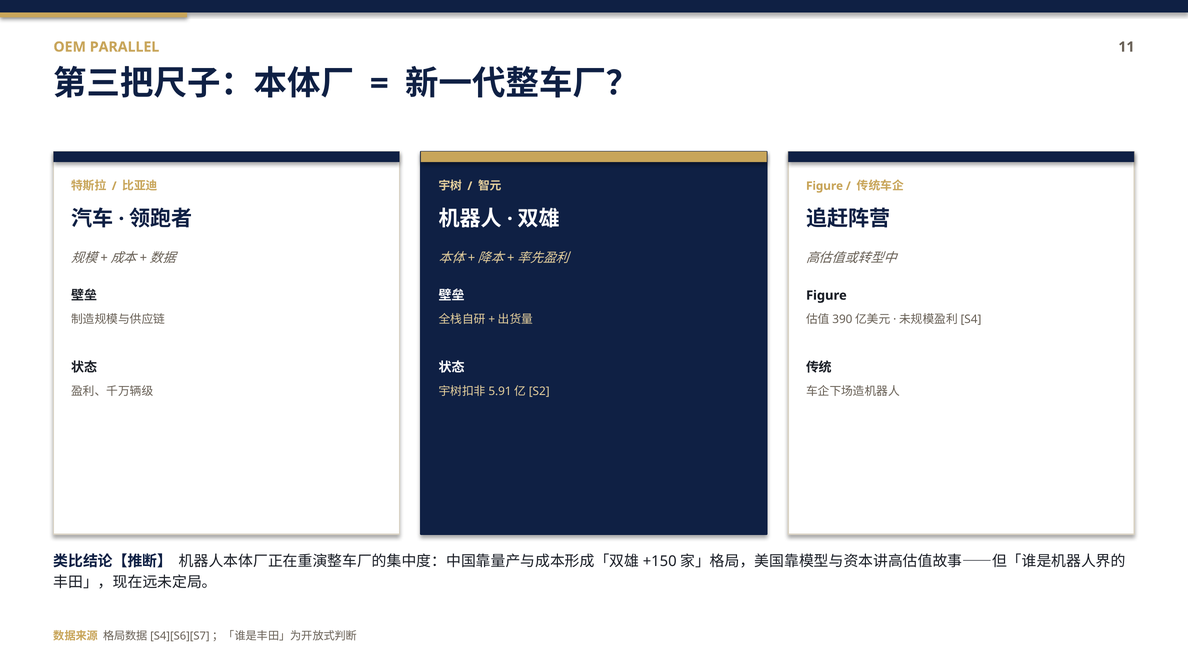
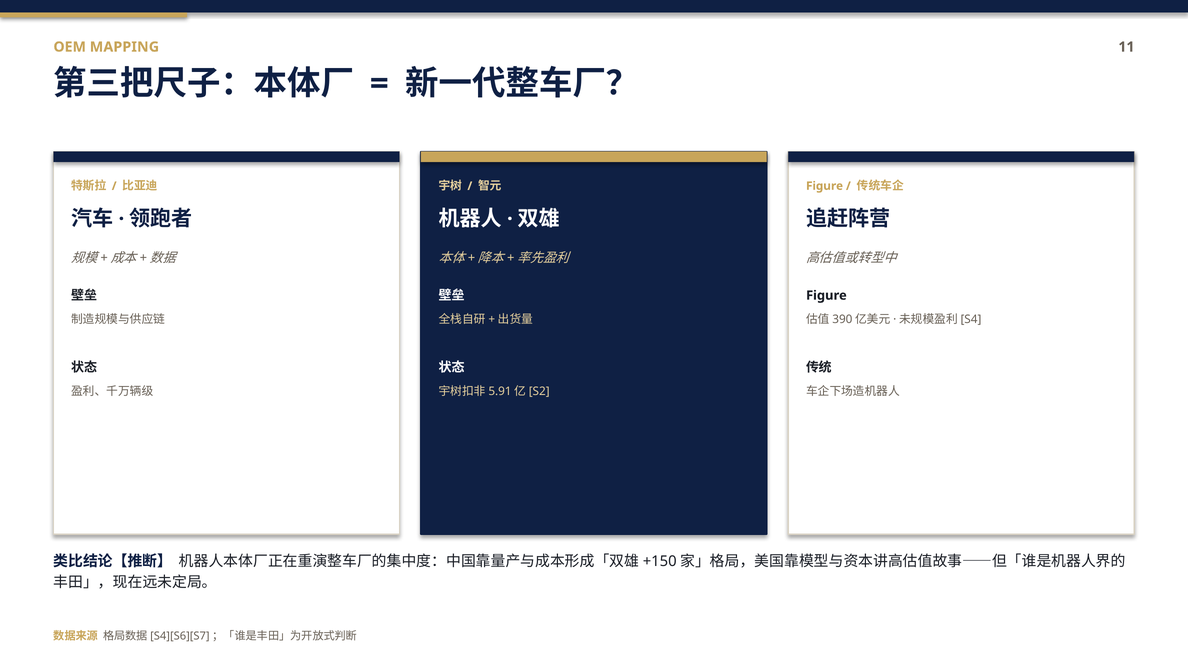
PARALLEL: PARALLEL -> MAPPING (124, 47)
